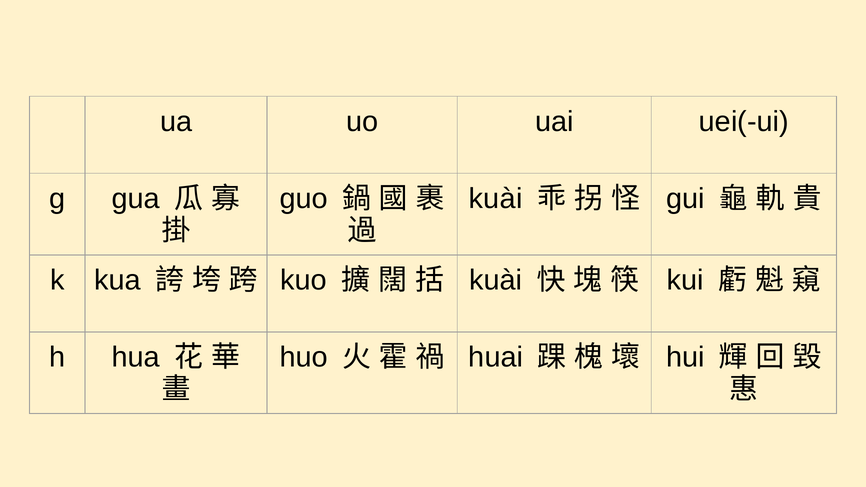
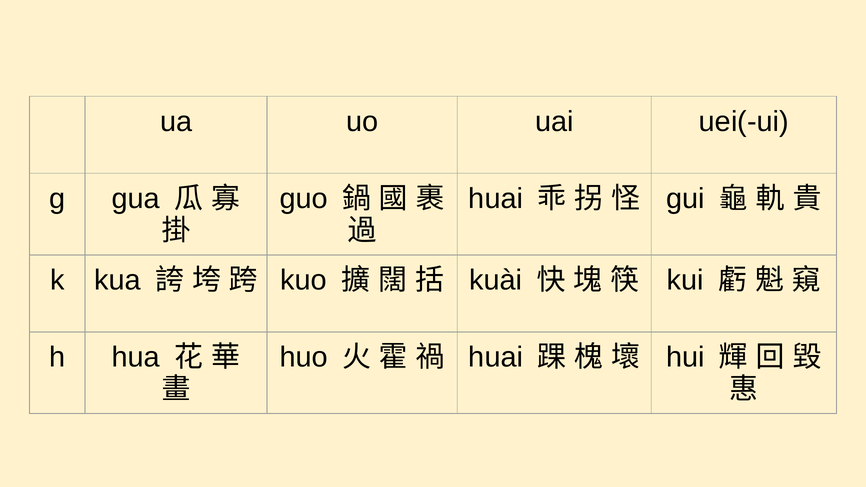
kuài: kuài -> huai (496, 199)
